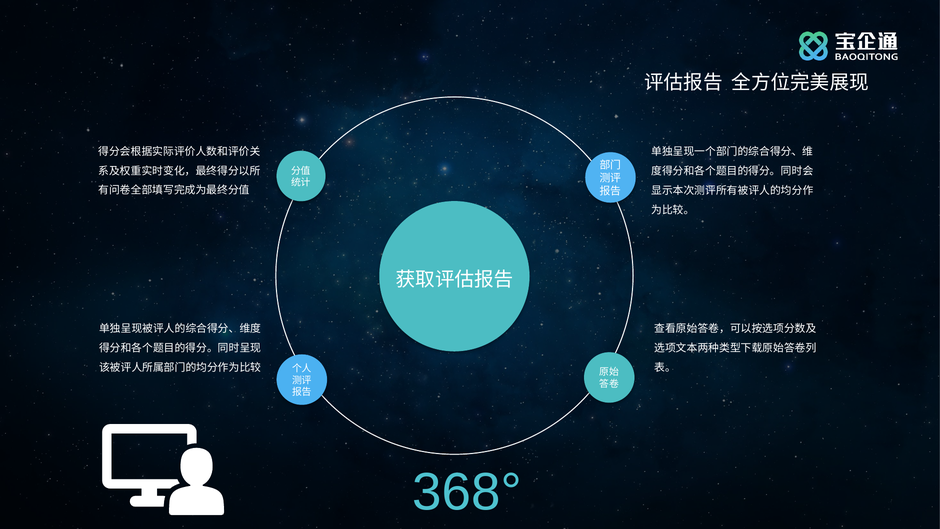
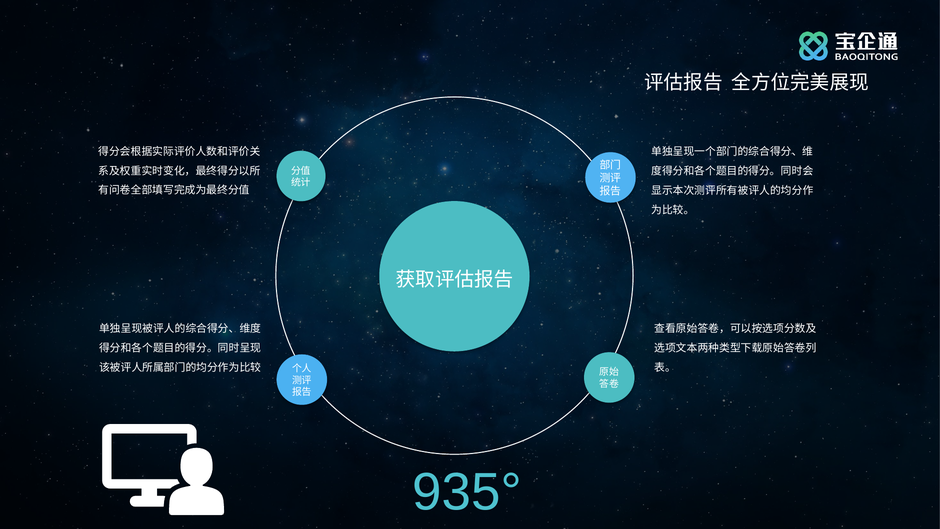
368°: 368° -> 935° (467, 492)
